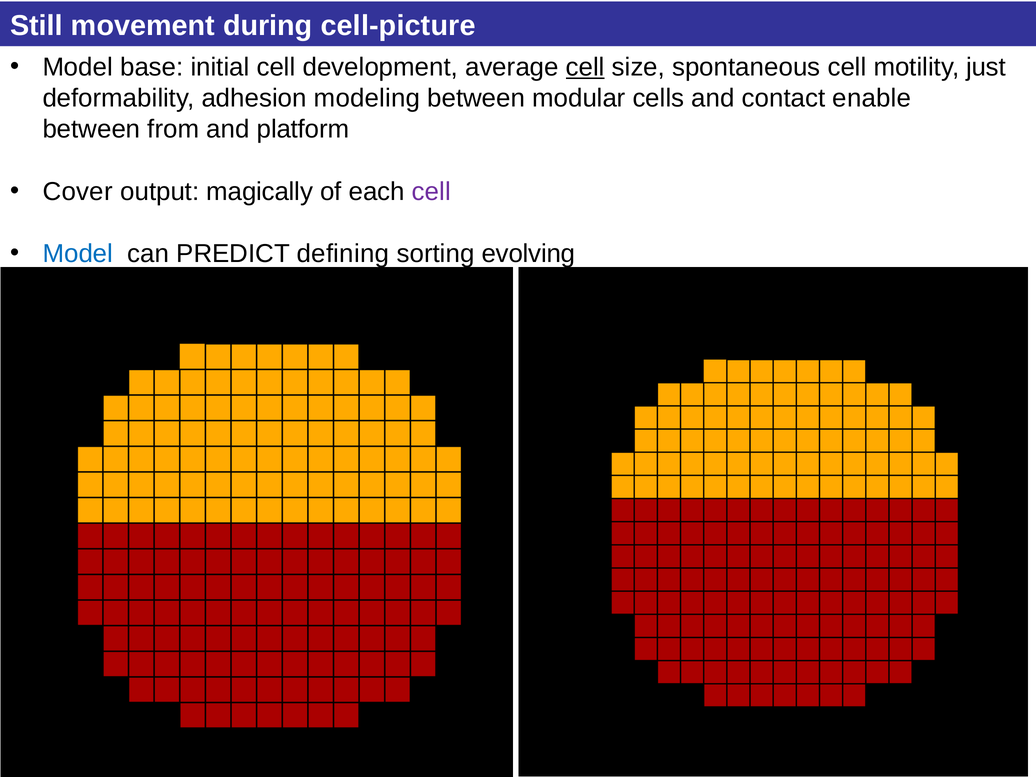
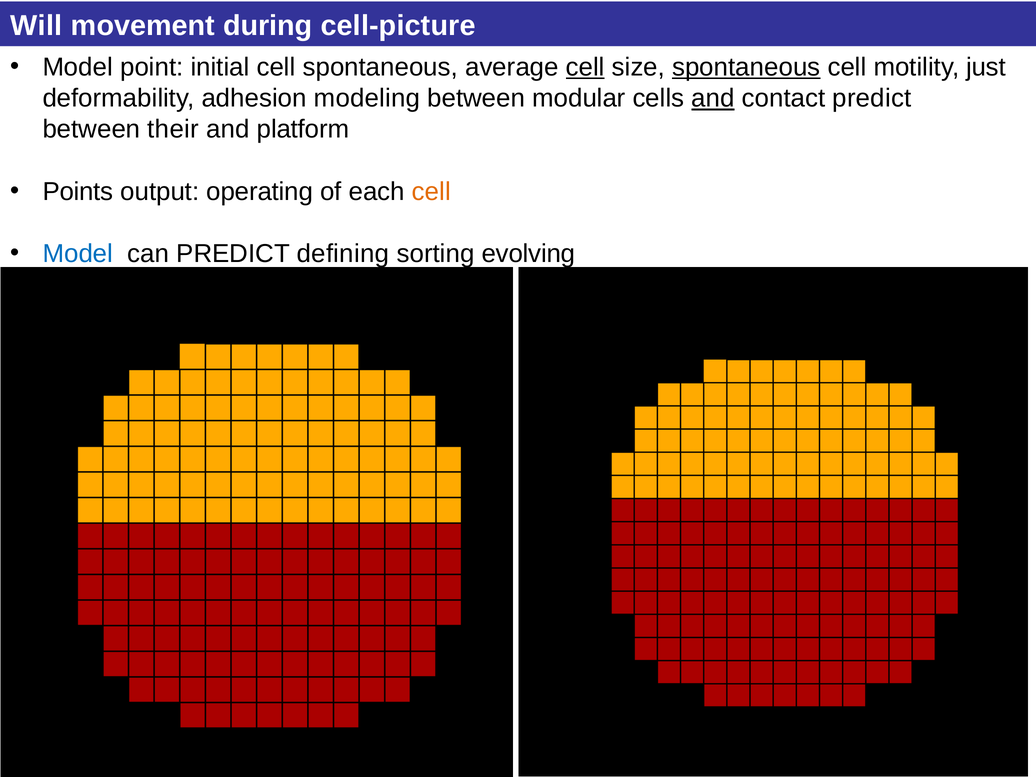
Still: Still -> Will (36, 26)
base: base -> point (152, 67)
cell development: development -> spontaneous (380, 67)
spontaneous underline: none -> present (746, 67)
and underline: none -> present (713, 98)
contact enable: enable -> predict (872, 98)
from: from -> their (173, 129)
Cover: Cover -> Points (78, 192)
magically: magically -> operating (260, 192)
cell colour: purple -> orange (431, 192)
